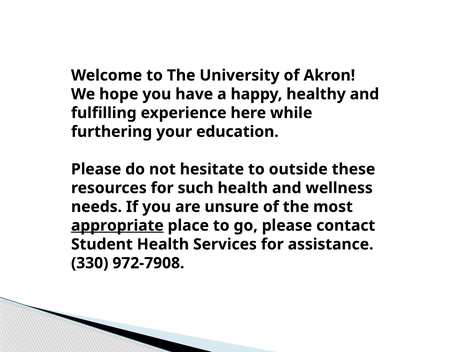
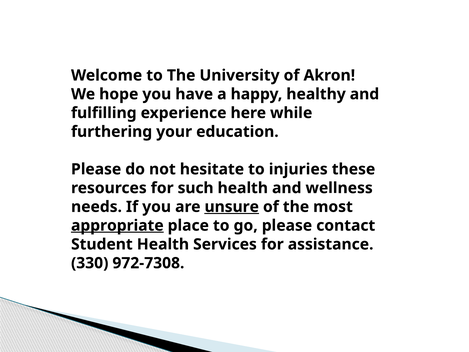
outside: outside -> injuries (298, 169)
unsure underline: none -> present (232, 207)
972-7908: 972-7908 -> 972-7308 (148, 263)
